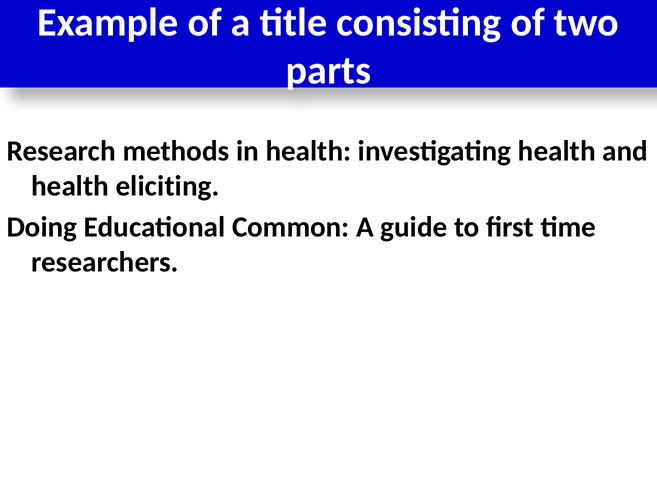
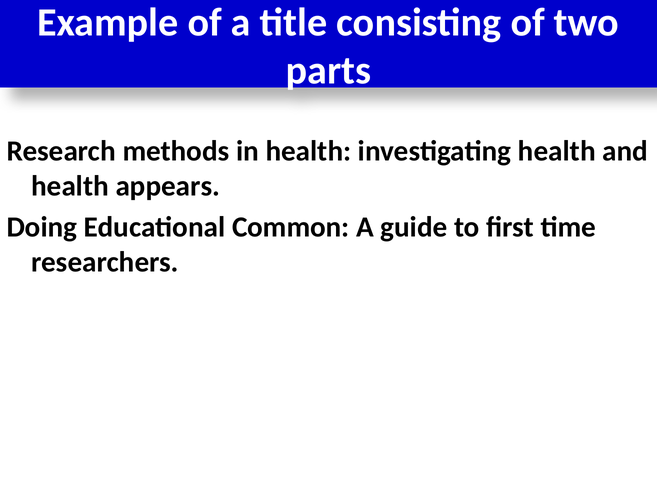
eliciting: eliciting -> appears (168, 186)
